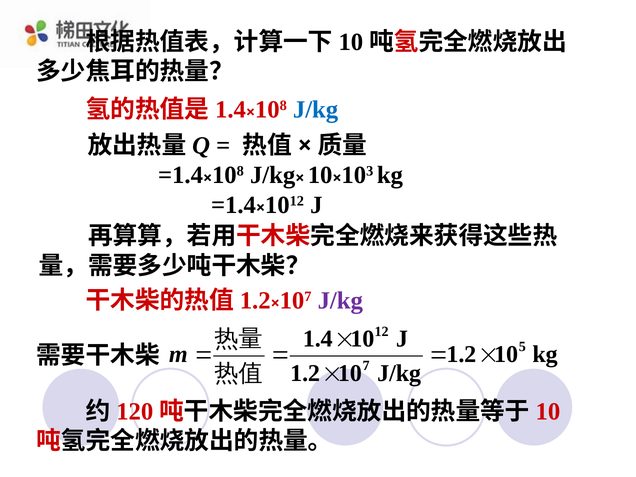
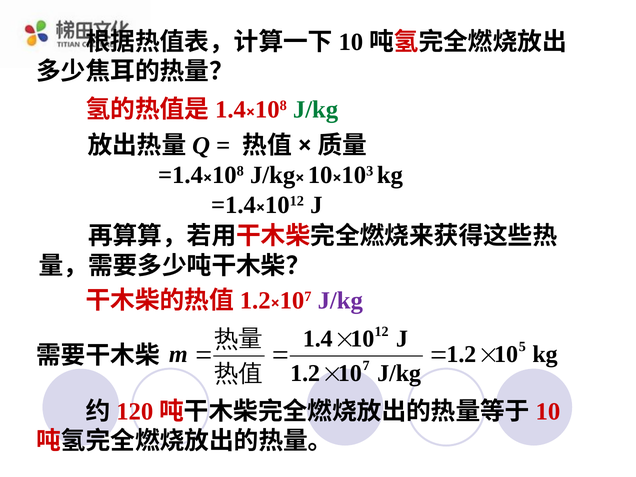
J/kg colour: blue -> green (316, 109)
